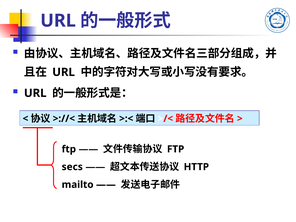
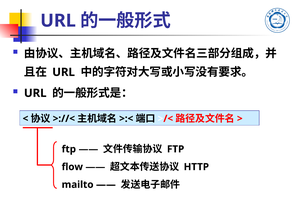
secs: secs -> flow (72, 167)
